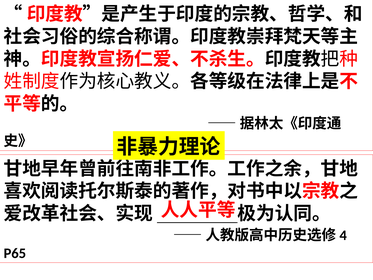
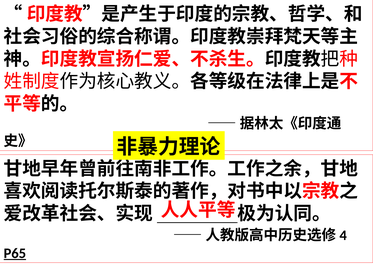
P65 underline: none -> present (15, 253)
